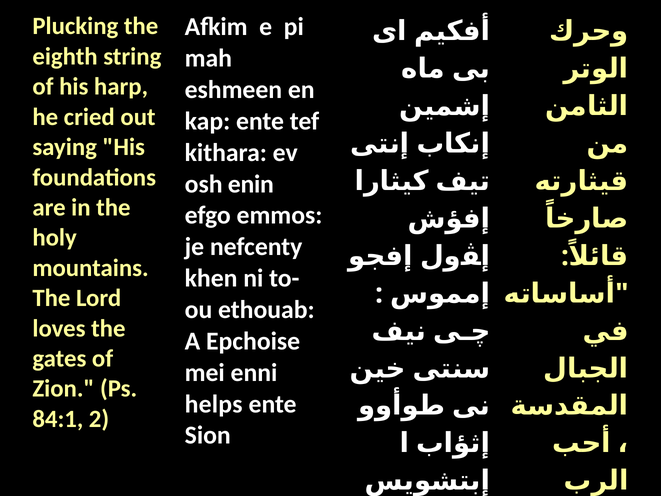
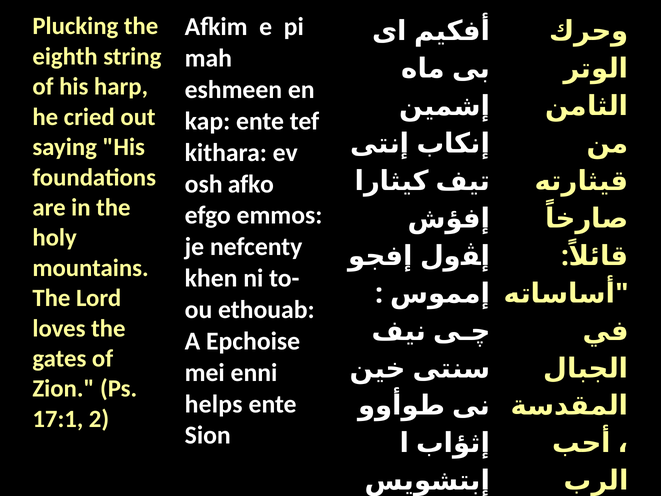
enin: enin -> afko (251, 184)
84:1: 84:1 -> 17:1 (58, 419)
